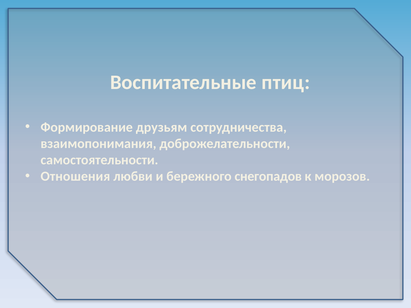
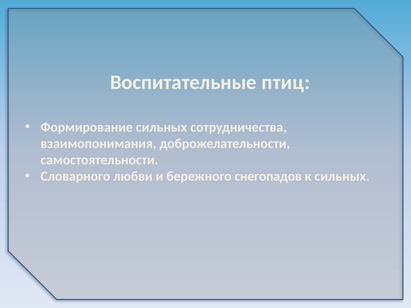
Формирование друзьям: друзьям -> сильных (162, 127)
Отношения: Отношения -> Словарного (75, 177)
к морозов: морозов -> сильных (342, 177)
